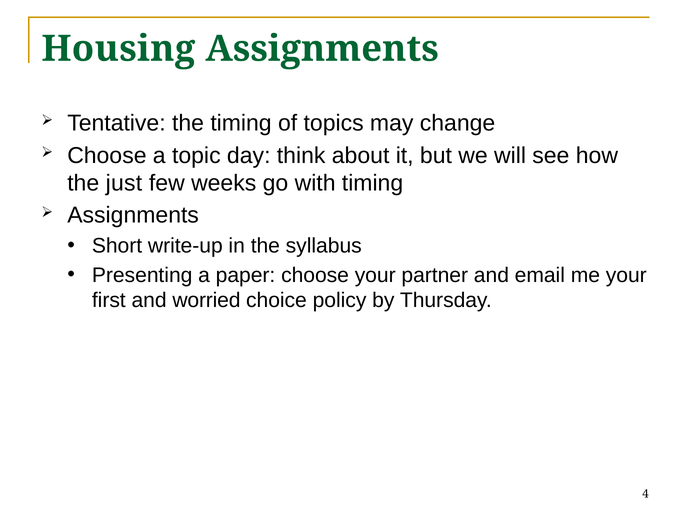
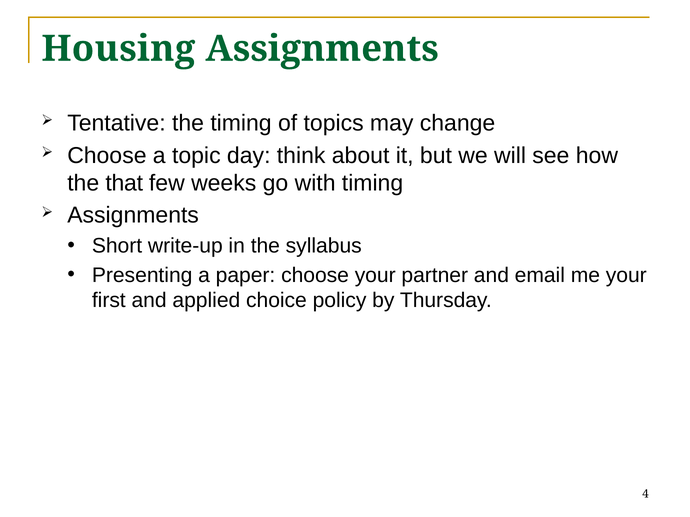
just: just -> that (124, 183)
worried: worried -> applied (206, 301)
